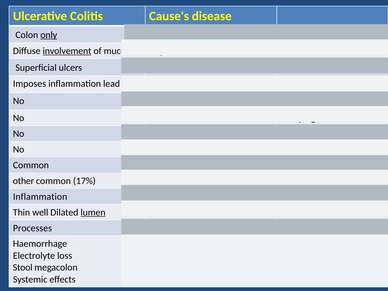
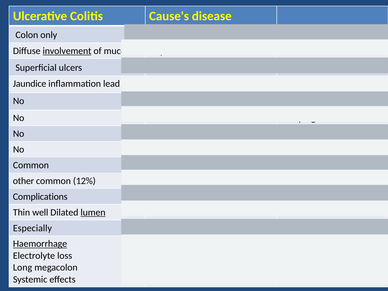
only underline: present -> none (49, 35)
Imposes: Imposes -> Jaundice (30, 84)
17%: 17% -> 12% (84, 181)
Inflammation: Inflammation -> Complications (40, 197)
Processes: Processes -> Especially (32, 228)
Haemorrhage underline: none -> present (40, 244)
Stool: Stool -> Long (23, 267)
